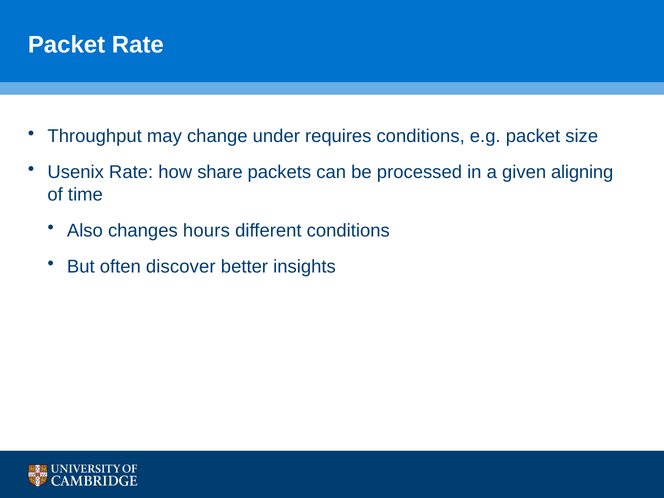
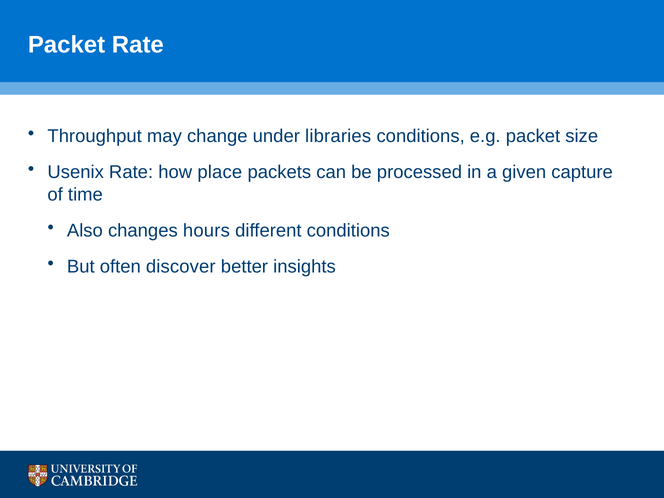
requires: requires -> libraries (338, 136)
share: share -> place (220, 172)
aligning: aligning -> capture (582, 172)
